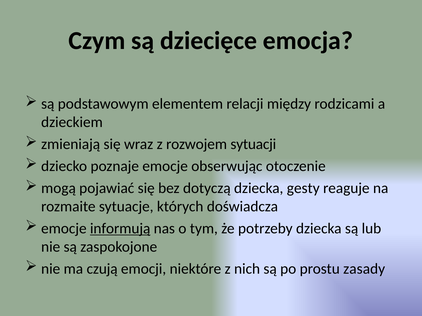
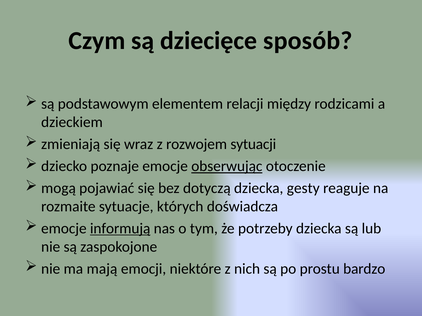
emocja: emocja -> sposób (308, 41)
obserwując underline: none -> present (227, 166)
czują: czują -> mają (102, 269)
zasady: zasady -> bardzo (364, 269)
